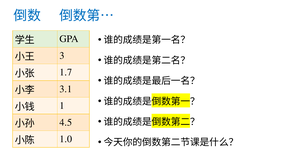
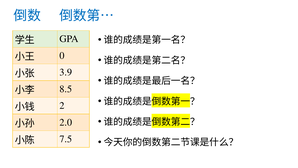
3: 3 -> 0 (62, 55)
1.7: 1.7 -> 3.9 (66, 72)
3.1: 3.1 -> 8.5 (66, 89)
1: 1 -> 2 (62, 105)
4.5: 4.5 -> 2.0 (66, 122)
1.0: 1.0 -> 7.5 (66, 139)
